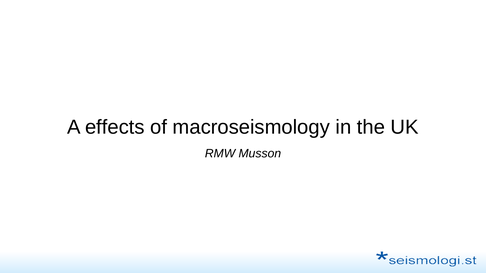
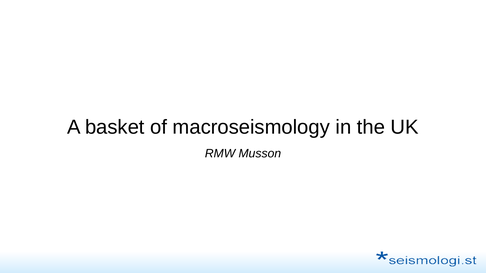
effects: effects -> basket (115, 127)
